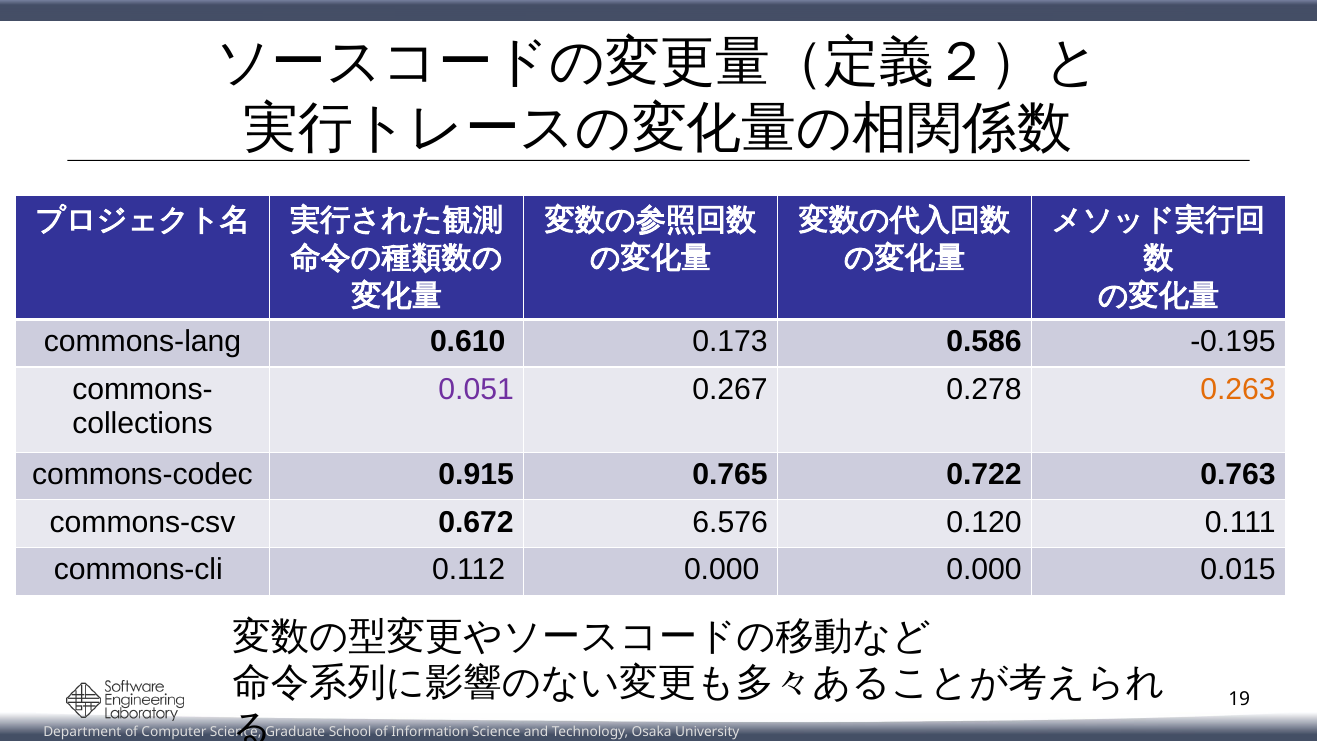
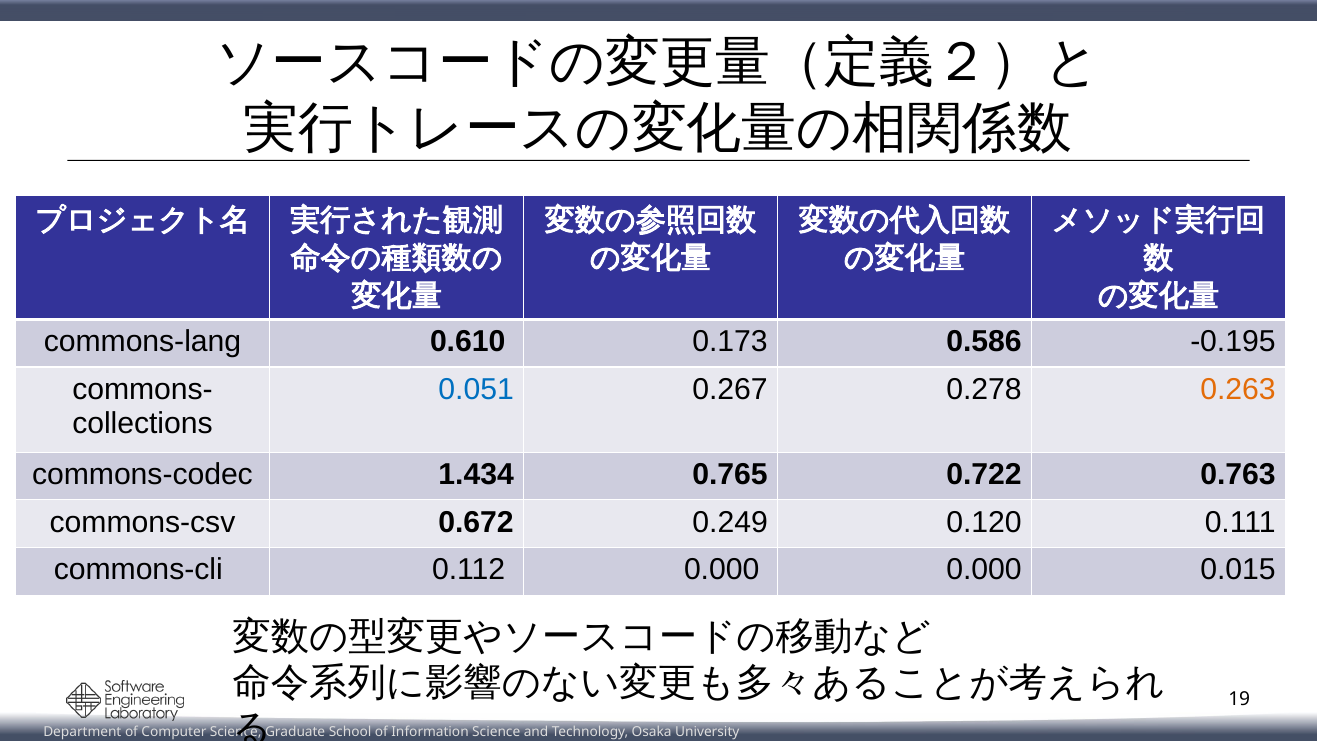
0.051 colour: purple -> blue (476, 389)
0.915: 0.915 -> 1.434 (476, 474)
6.576: 6.576 -> 0.249 (730, 522)
